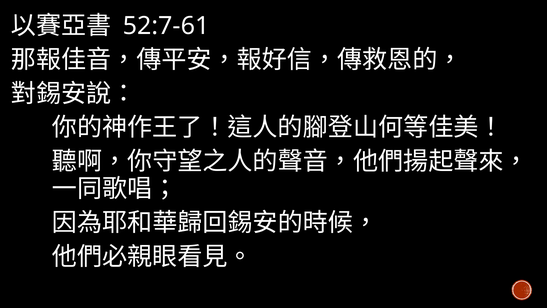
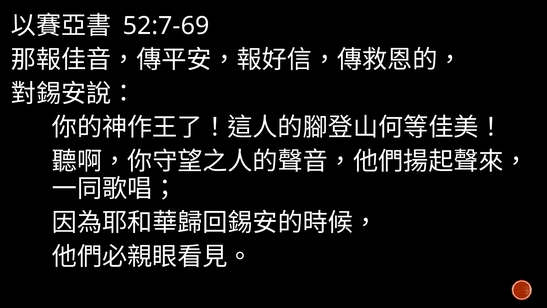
52:7-61: 52:7-61 -> 52:7-69 (166, 26)
